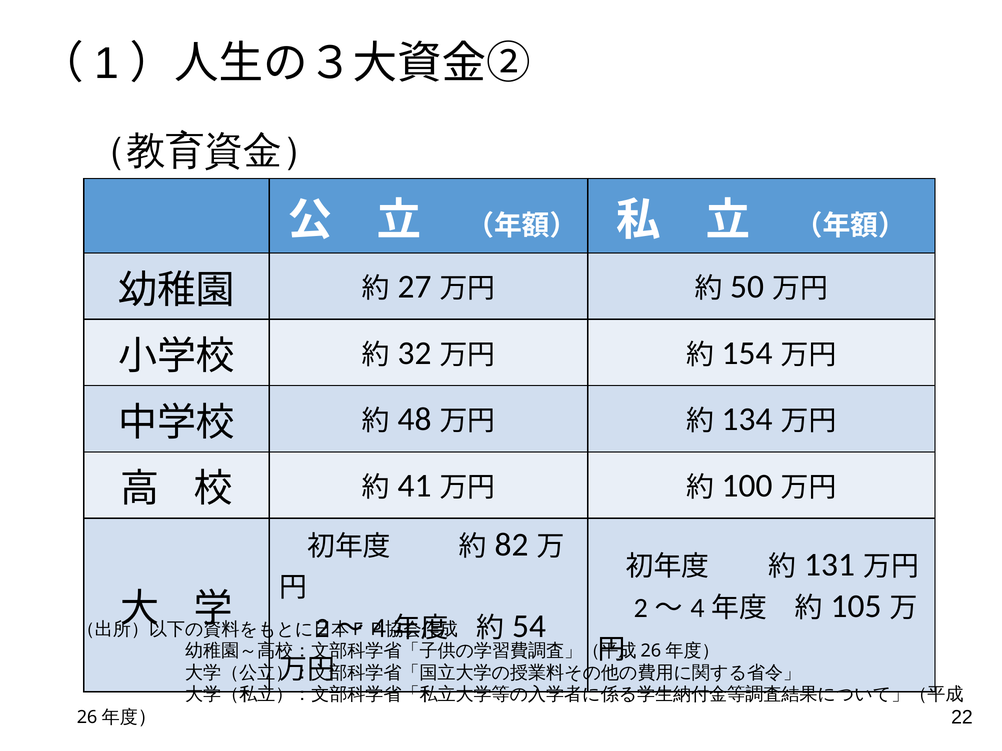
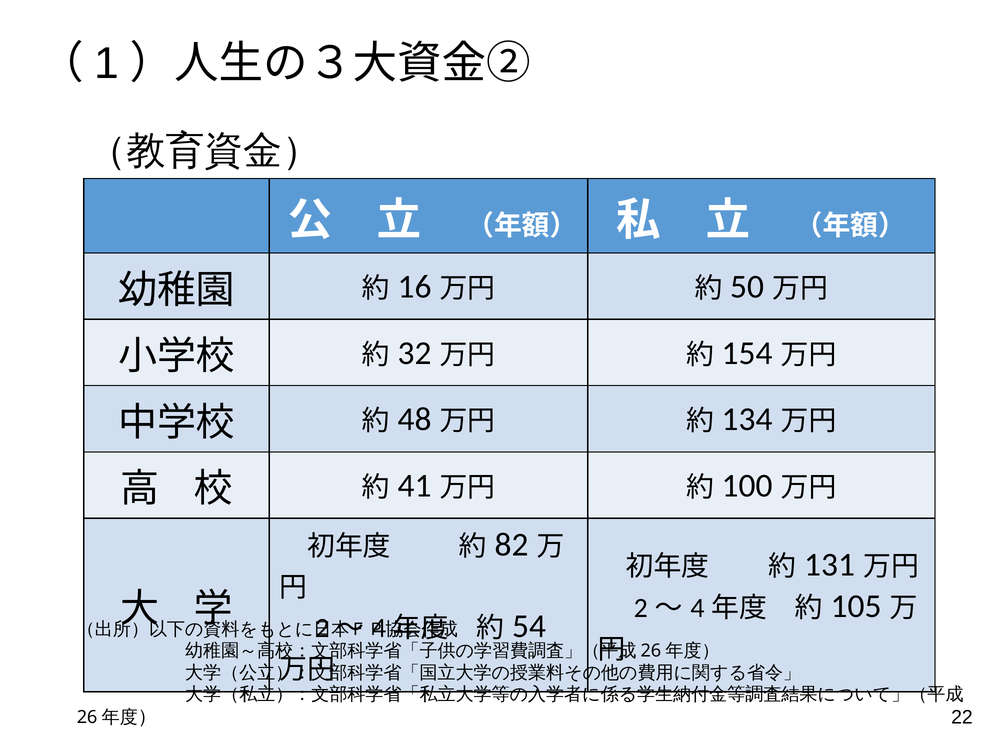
27: 27 -> 16 (415, 287)
